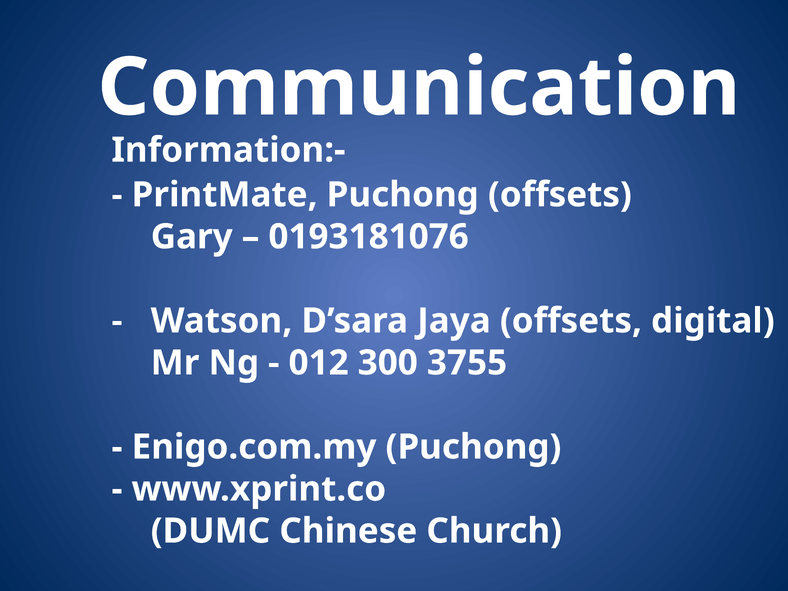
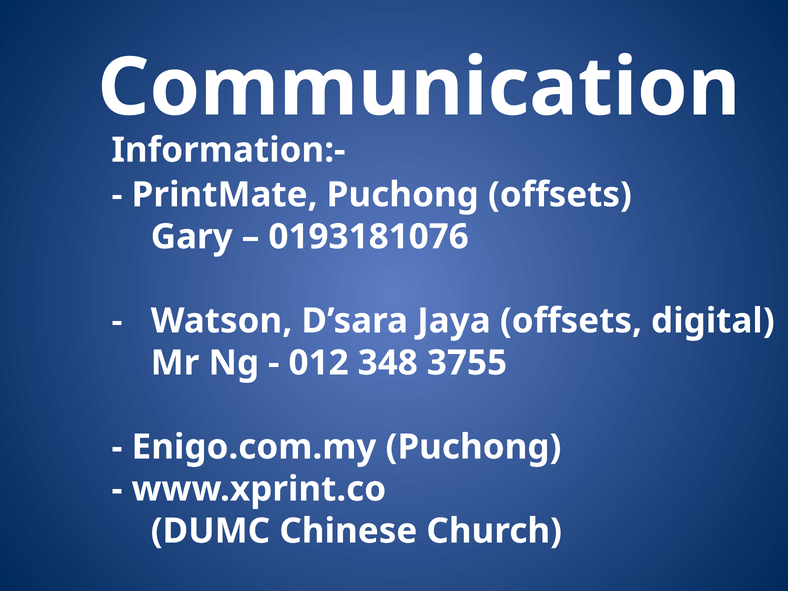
300: 300 -> 348 (388, 363)
